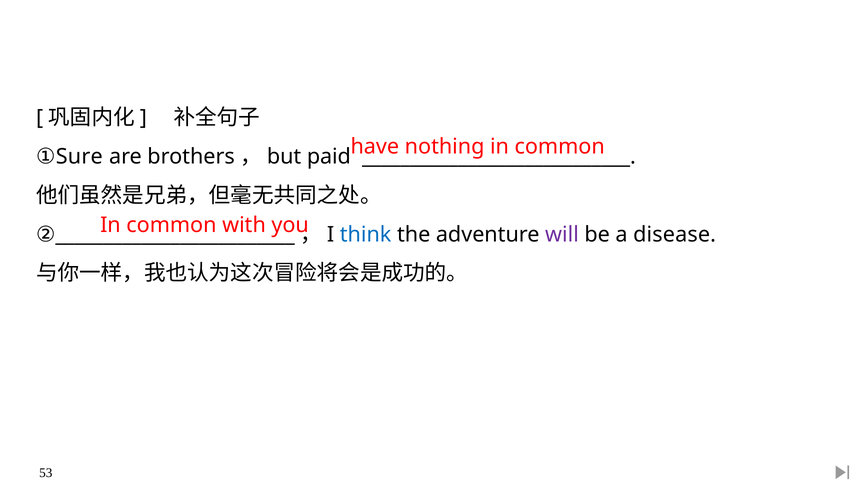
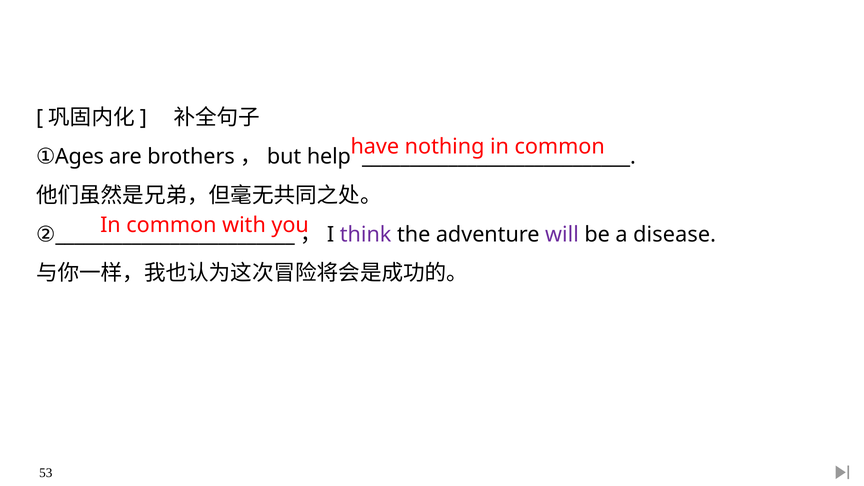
Sure: Sure -> Ages (79, 157)
paid: paid -> help (329, 157)
think colour: blue -> purple (366, 234)
